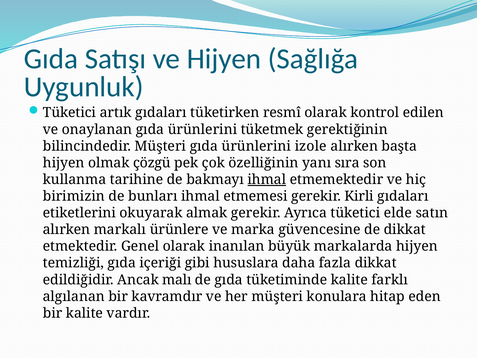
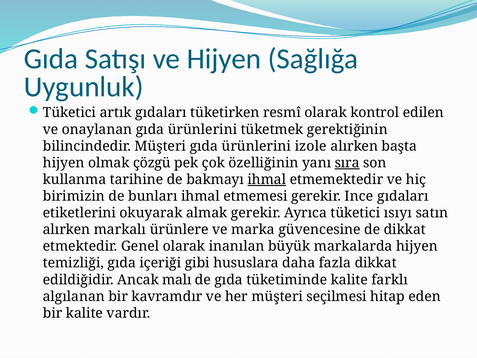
sıra underline: none -> present (347, 163)
Kirli: Kirli -> Ince (359, 196)
elde: elde -> ısıyı (398, 213)
konulara: konulara -> seçilmesi (337, 296)
